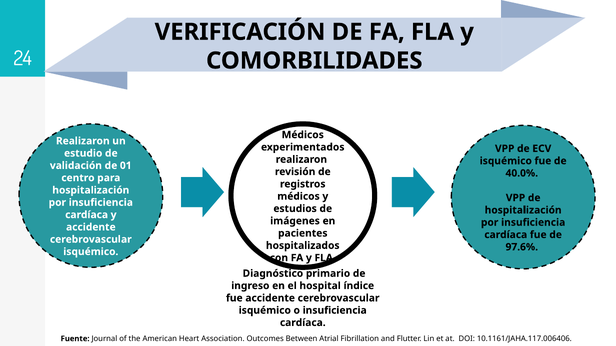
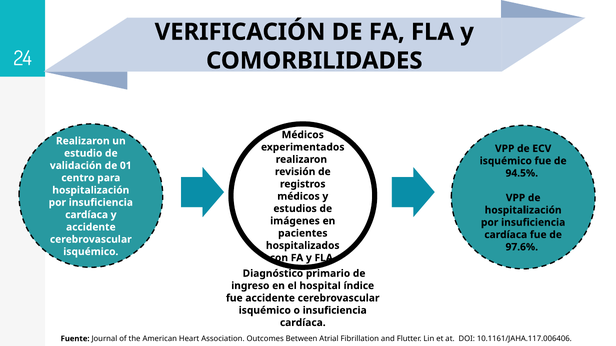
40.0%: 40.0% -> 94.5% (522, 173)
